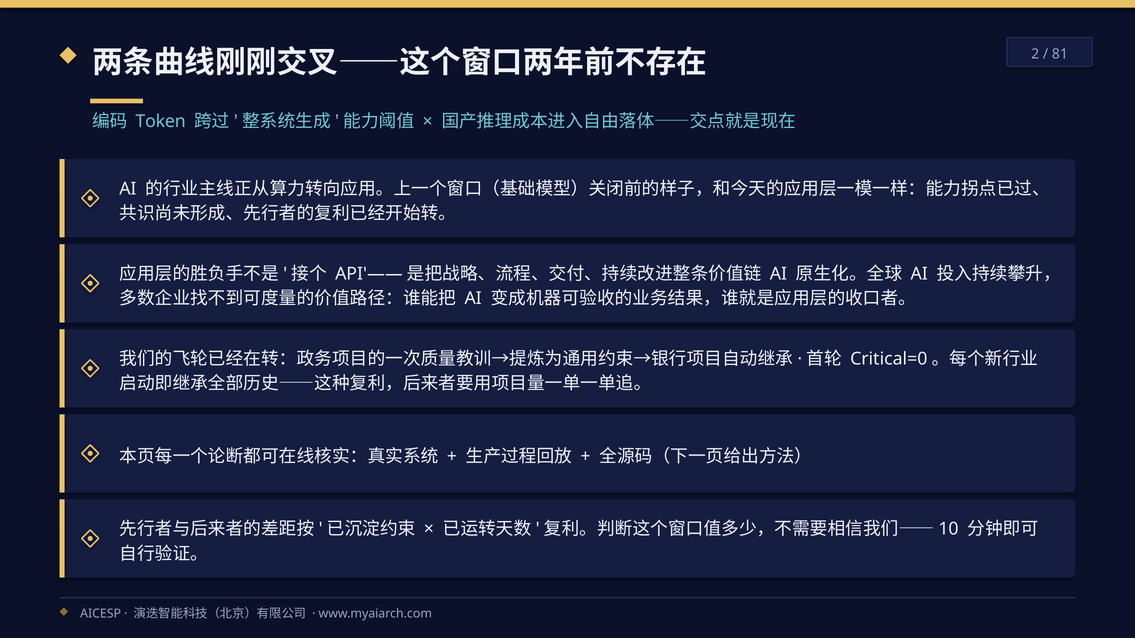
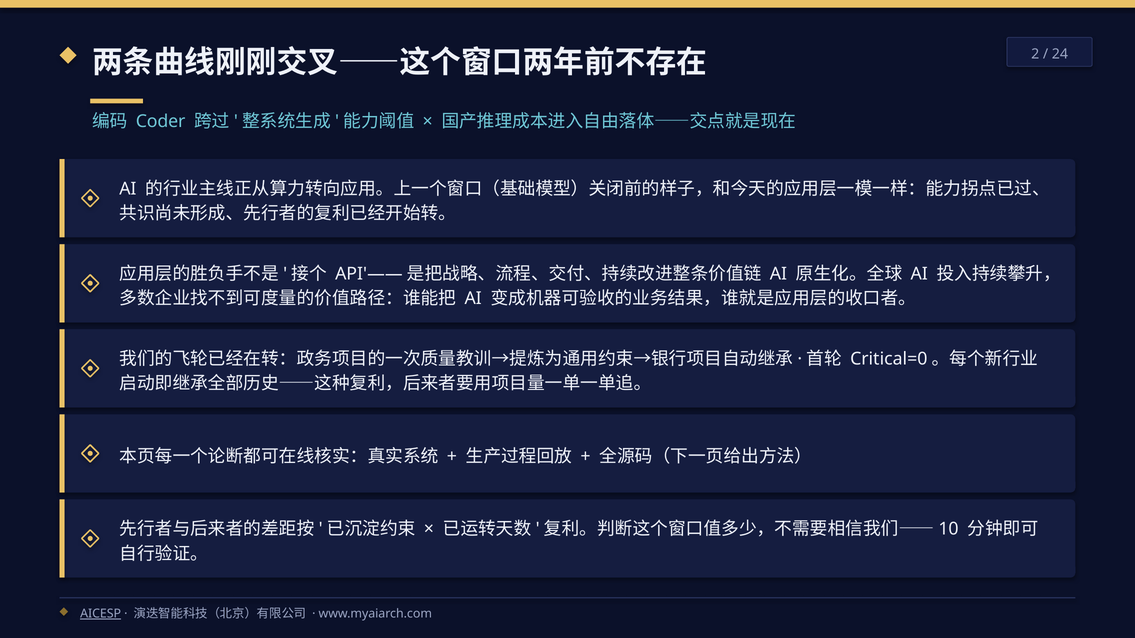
81: 81 -> 24 (1060, 54)
Token: Token -> Coder (161, 122)
AICESP underline: none -> present (101, 614)
